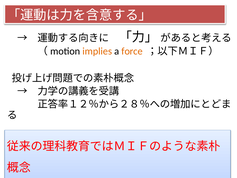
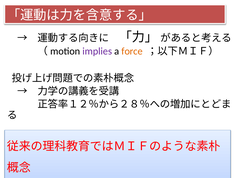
implies colour: orange -> purple (97, 51)
